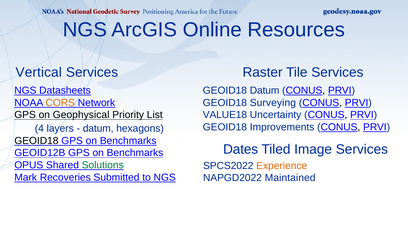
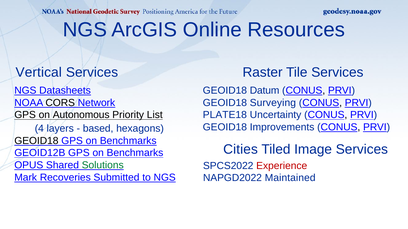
CORS colour: orange -> black (60, 103)
Geophysical: Geophysical -> Autonomous (81, 115)
VALUE18: VALUE18 -> PLATE18 (225, 115)
datum: datum -> based (98, 129)
Dates: Dates -> Cities (240, 150)
Experience colour: orange -> red (282, 166)
